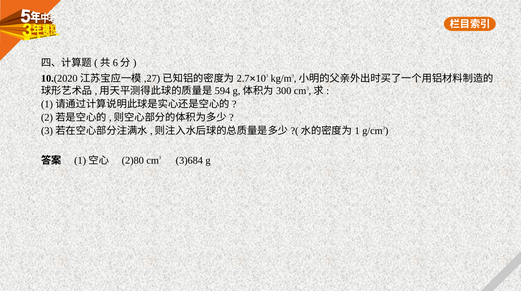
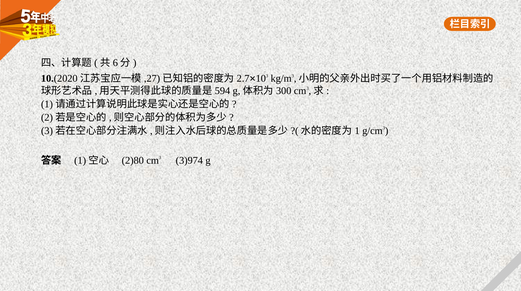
3)684: 3)684 -> 3)974 (189, 161)
